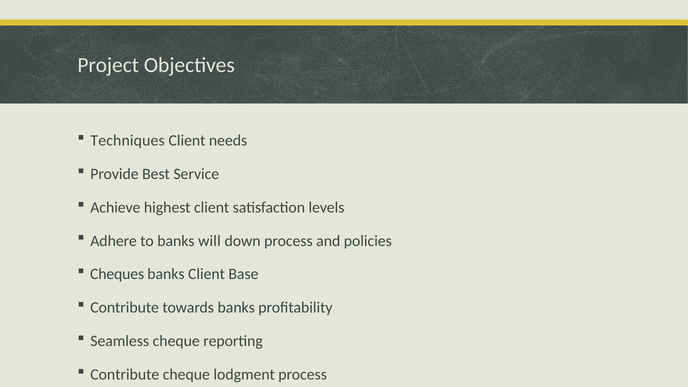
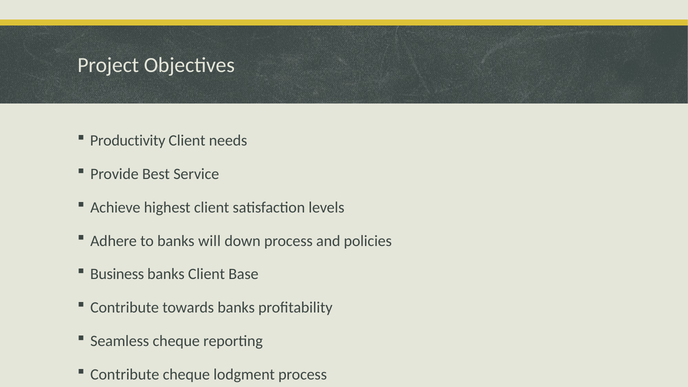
Techniques: Techniques -> Productivity (128, 141)
Cheques: Cheques -> Business (117, 274)
